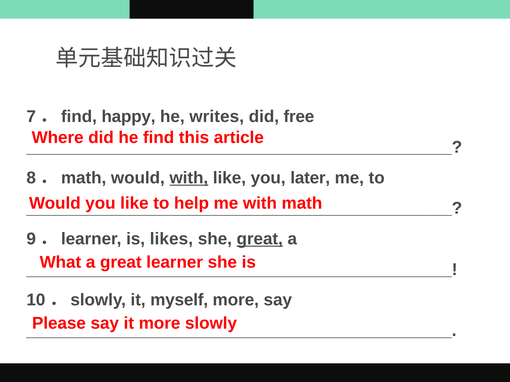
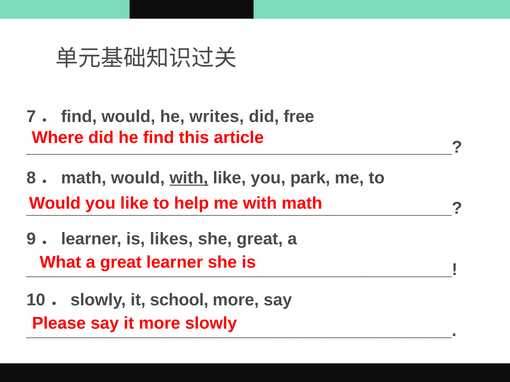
7．find happy: happy -> would (128, 117)
later: later -> park (310, 178)
great underline: present -> none (260, 239)
myself: myself -> school (179, 300)
